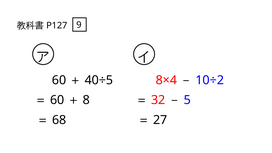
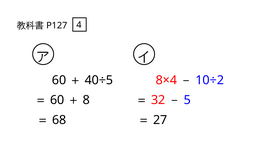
9: 9 -> 4 (79, 25)
